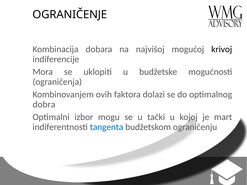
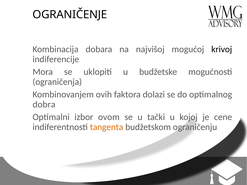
mogu: mogu -> ovom (109, 117)
mart: mart -> cene (223, 117)
tangenta colour: blue -> orange (107, 127)
